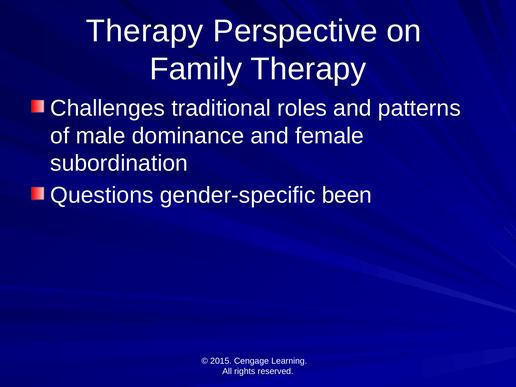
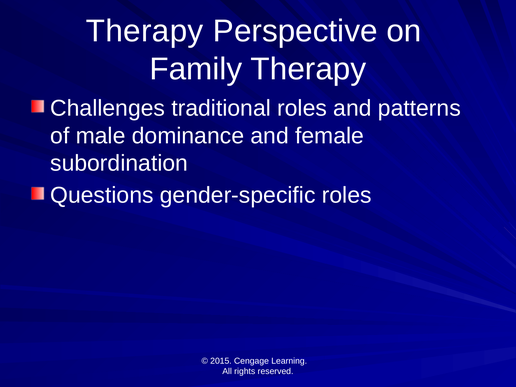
gender-specific been: been -> roles (347, 195)
